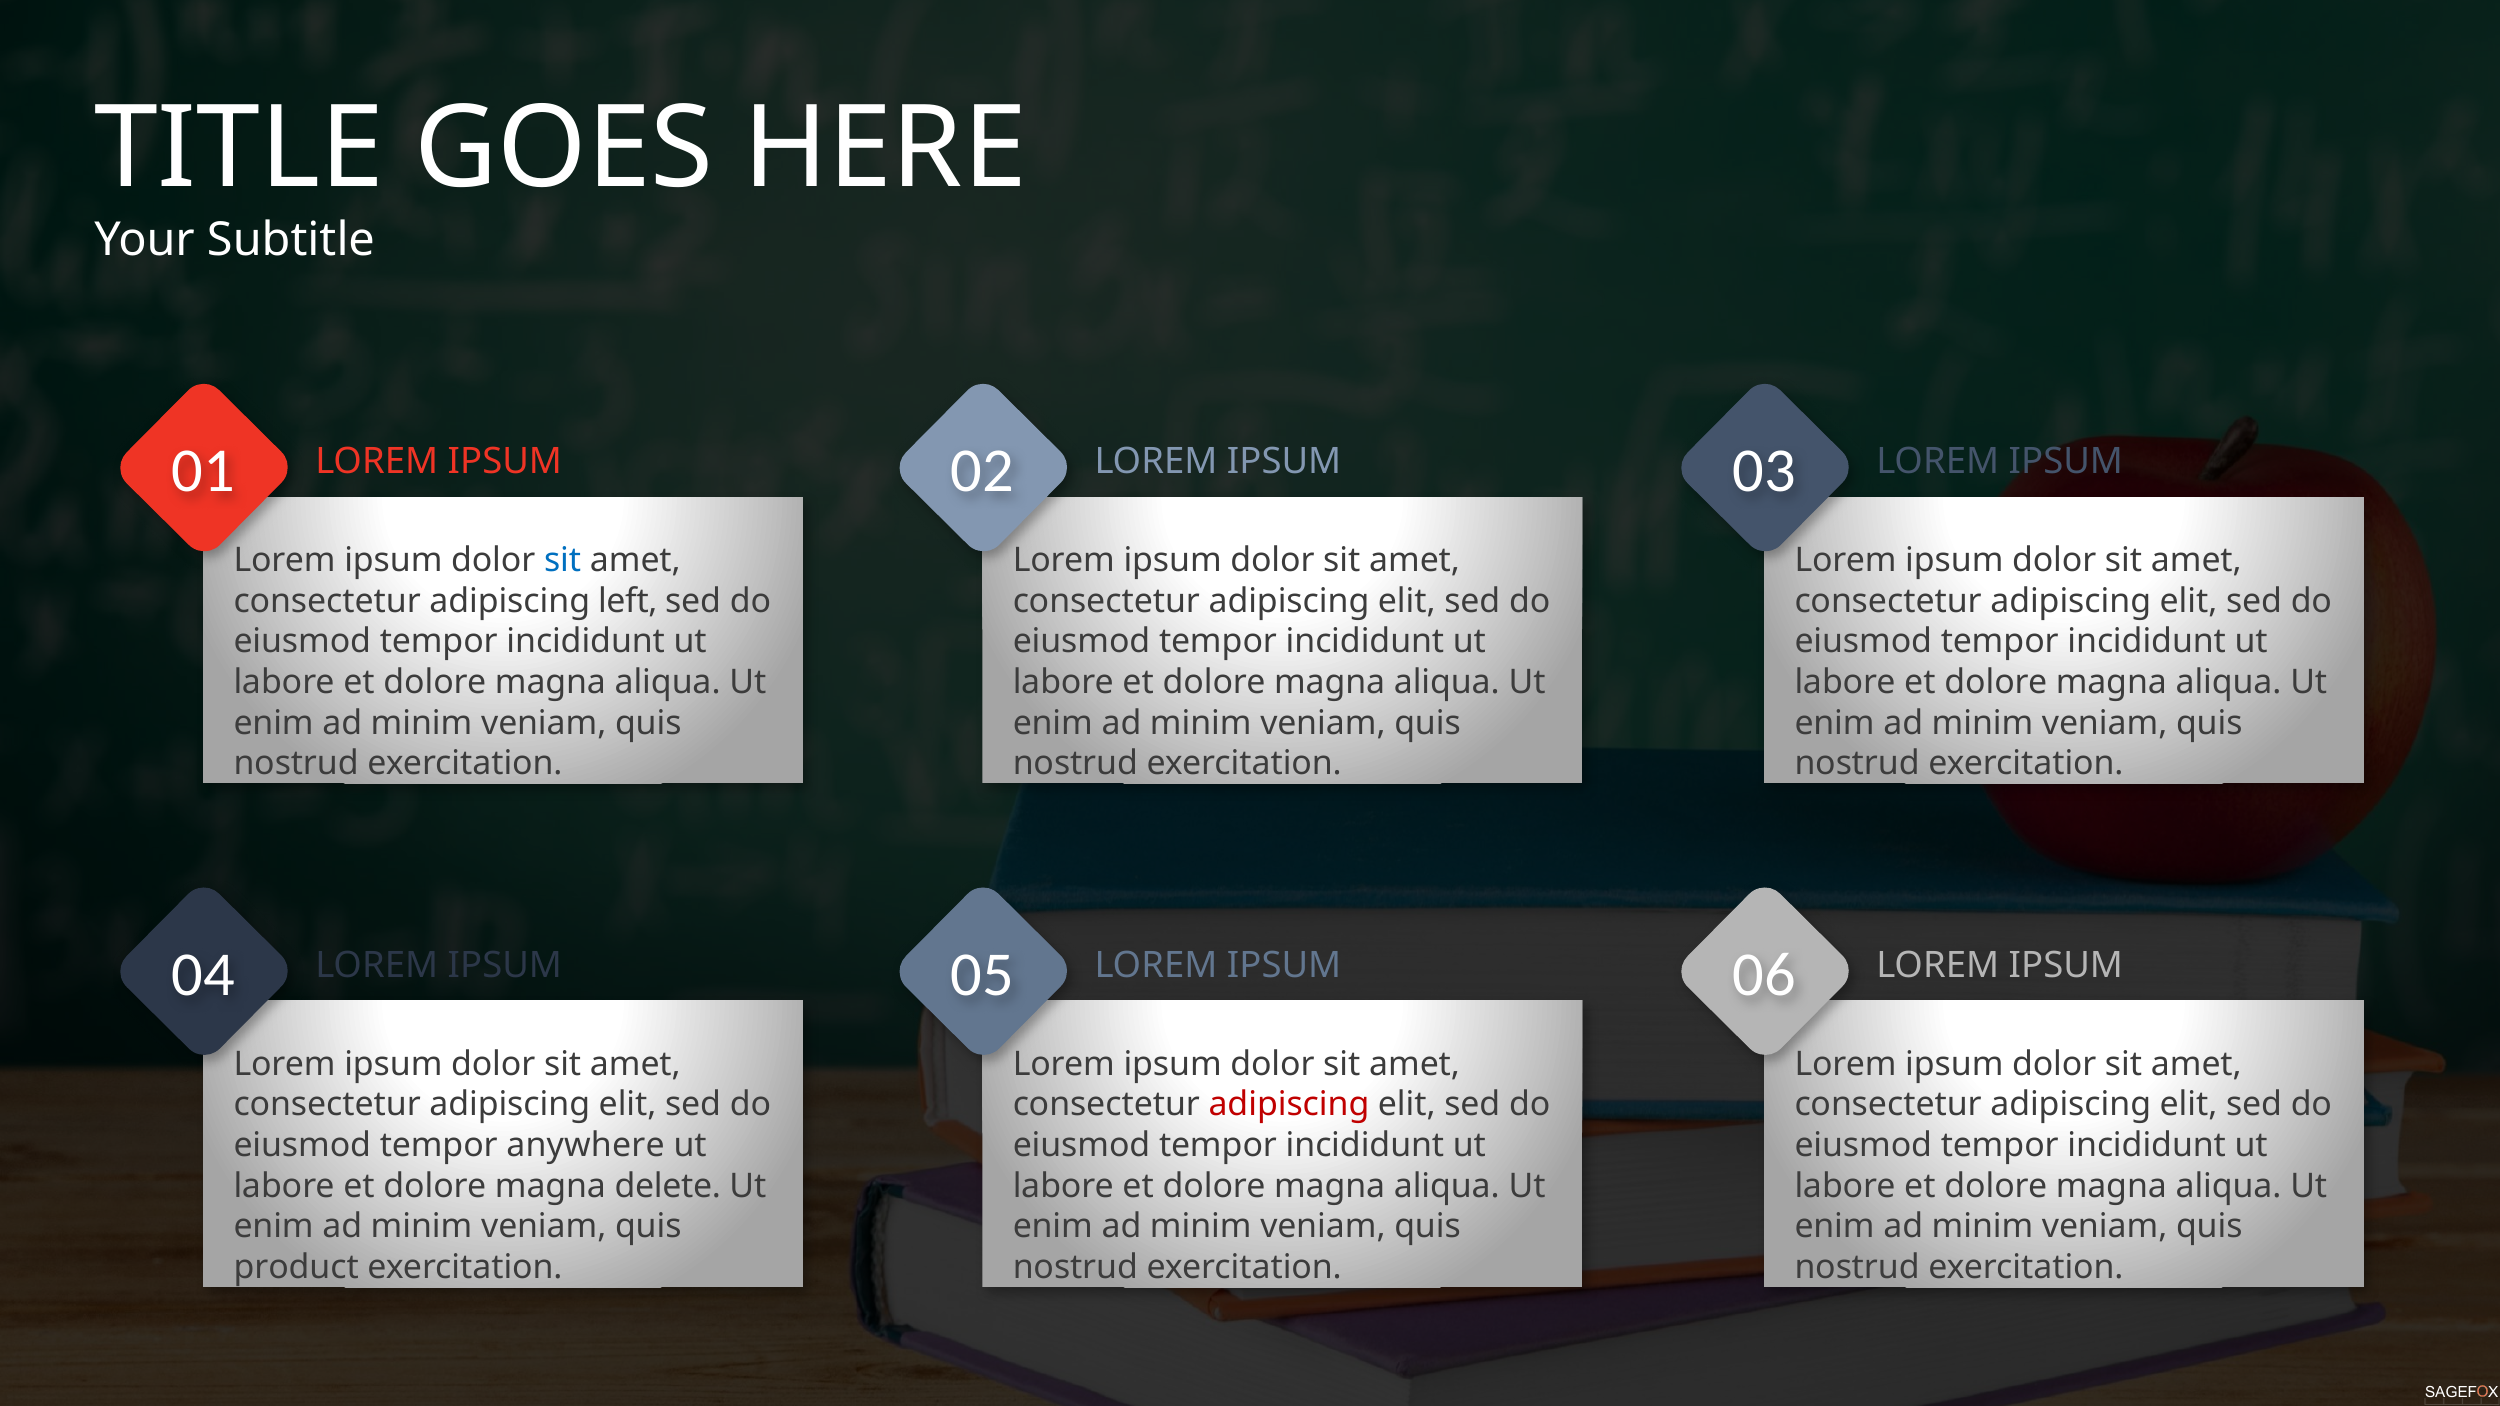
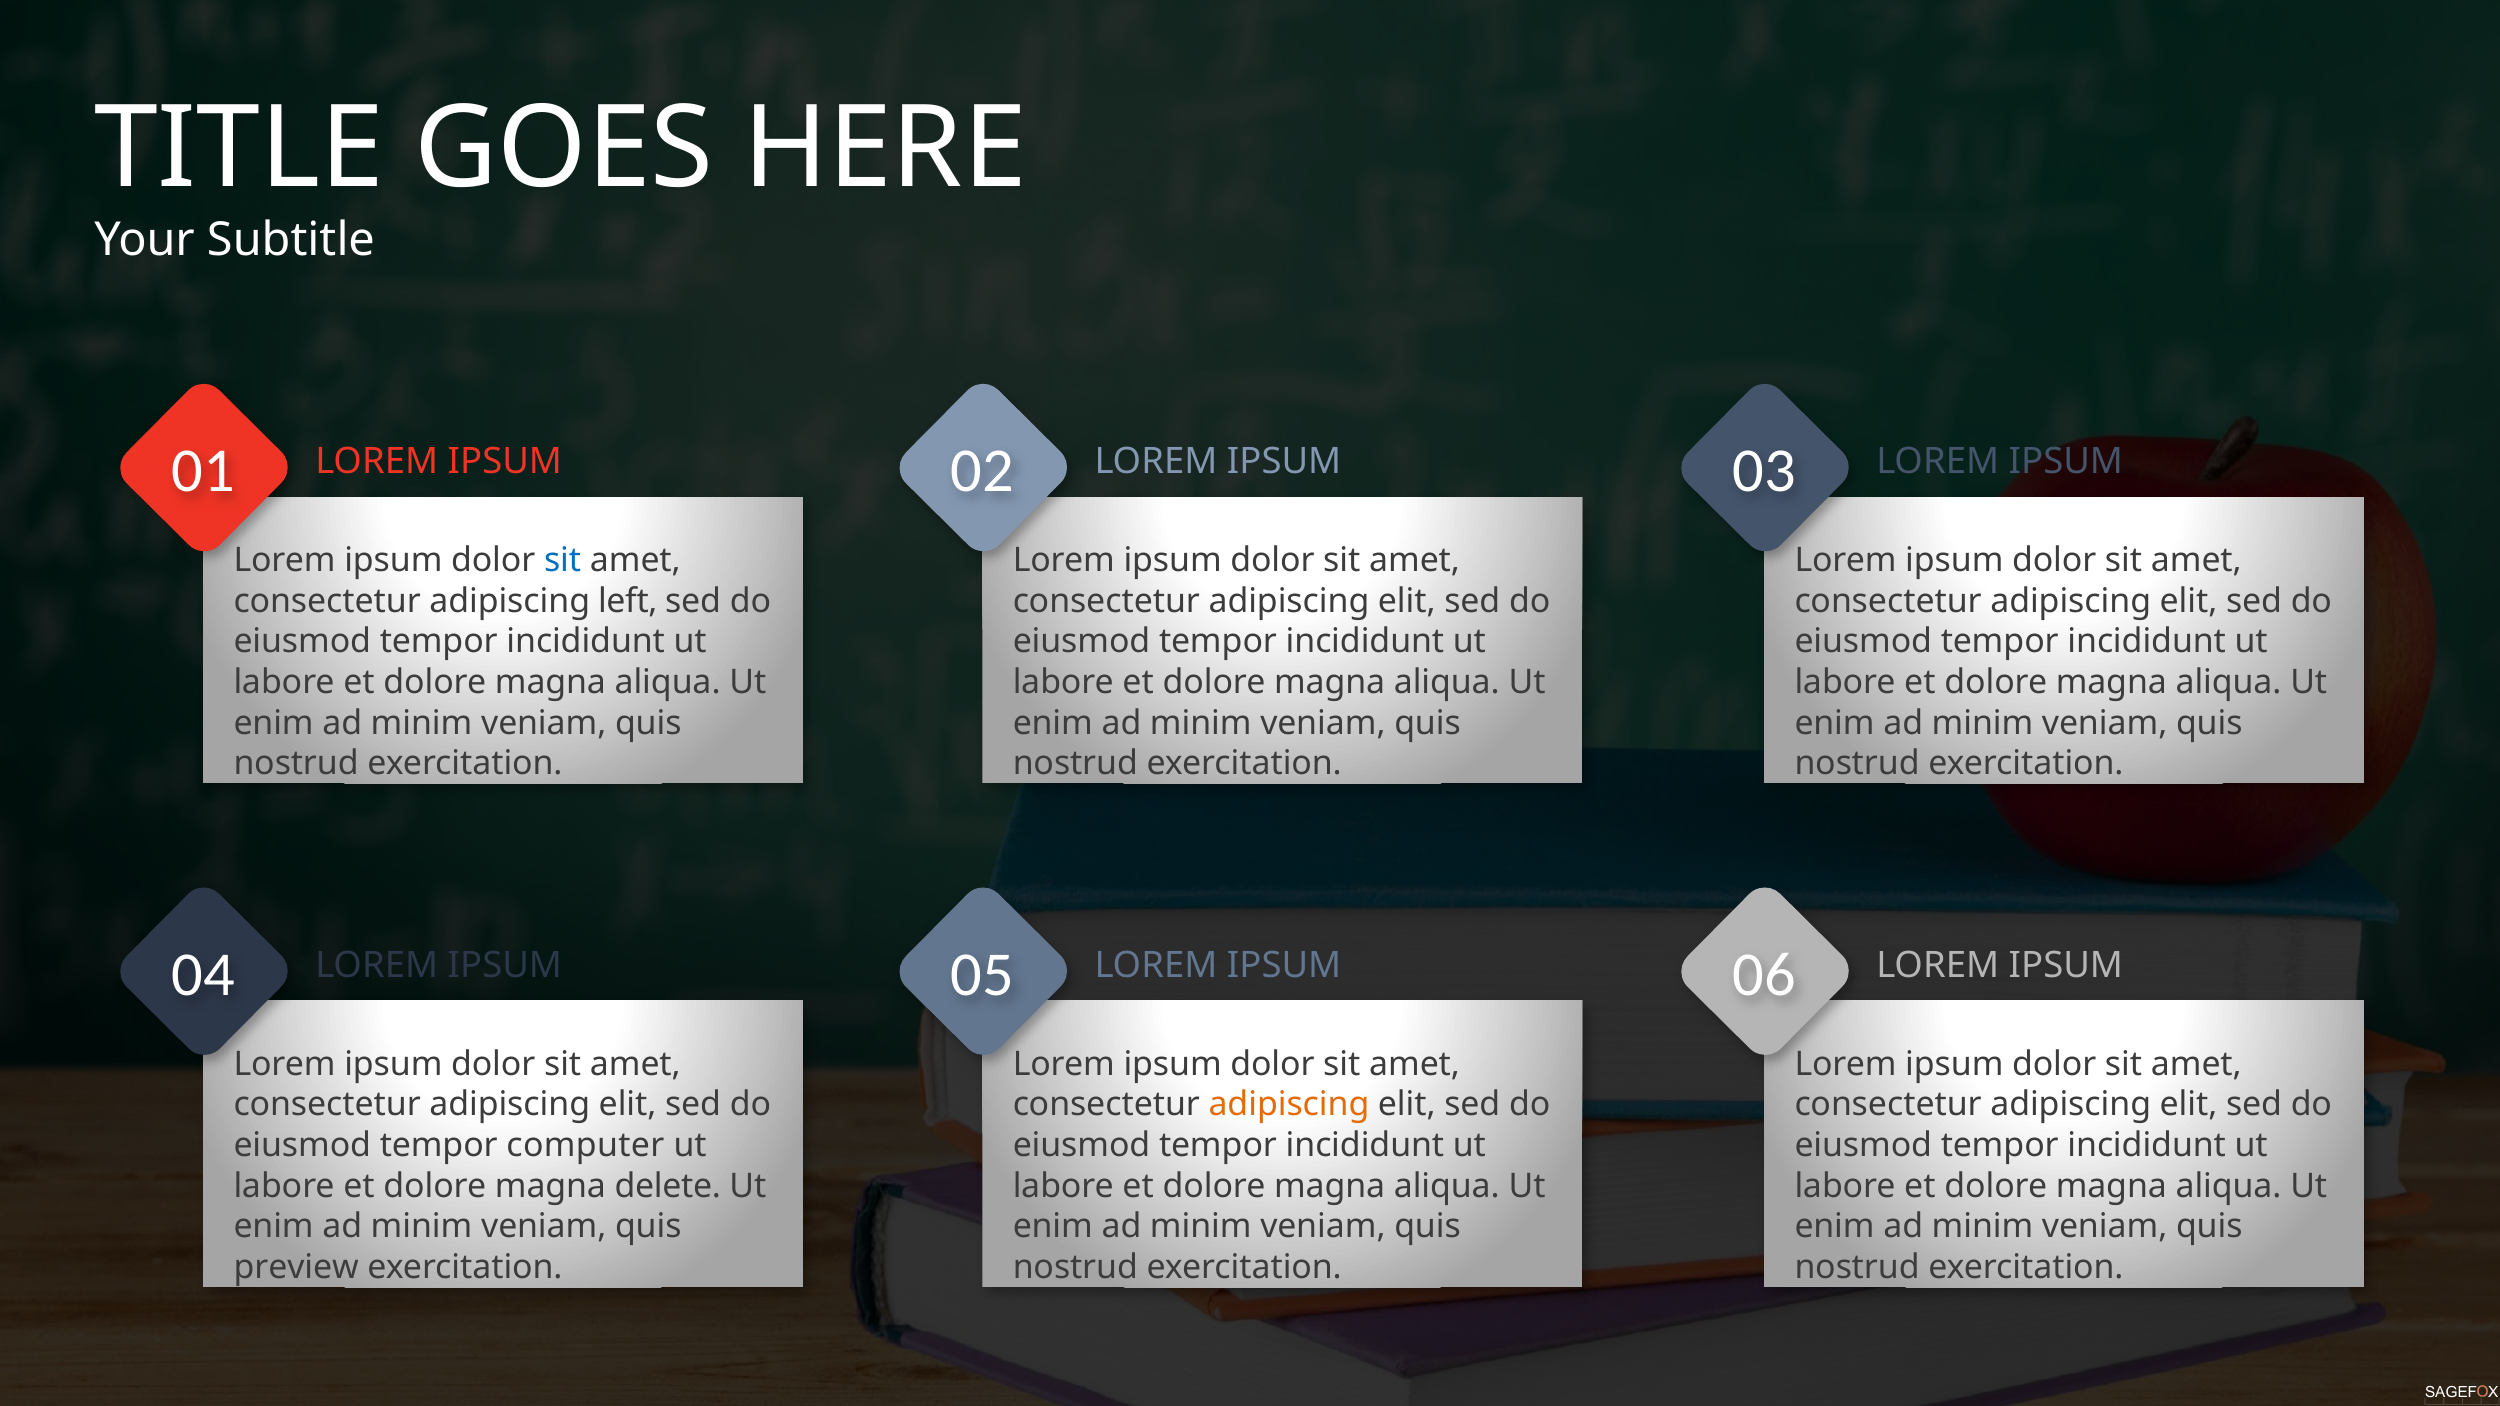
adipiscing colour: red -> orange (1289, 1105)
anywhere: anywhere -> computer (585, 1146)
product: product -> preview (296, 1268)
